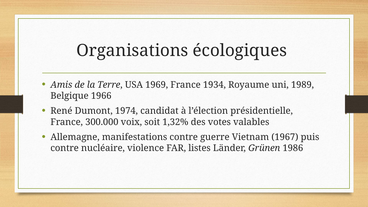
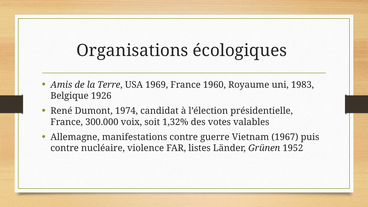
1934: 1934 -> 1960 (214, 85)
1989: 1989 -> 1983 (303, 85)
1966: 1966 -> 1926 (101, 96)
1986: 1986 -> 1952 (293, 148)
